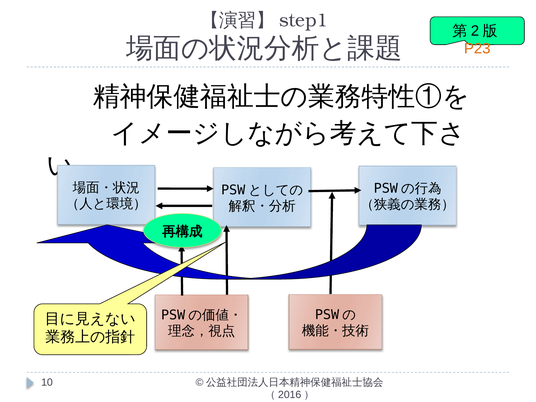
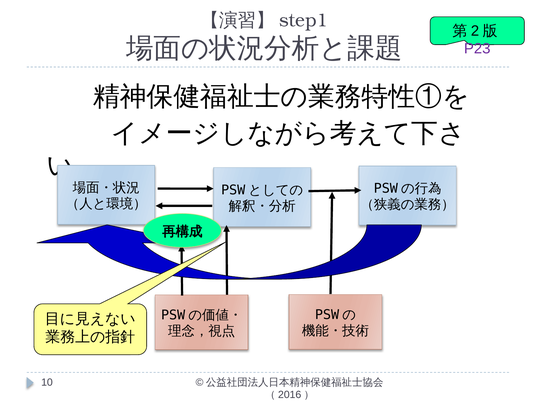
P23 colour: orange -> purple (477, 49)
